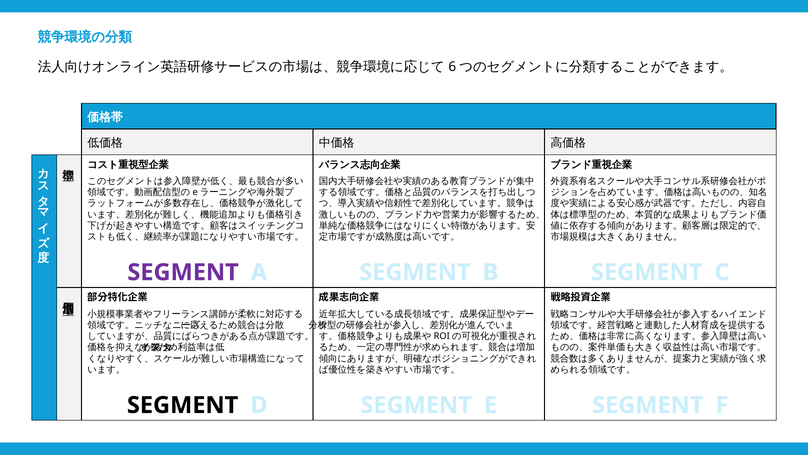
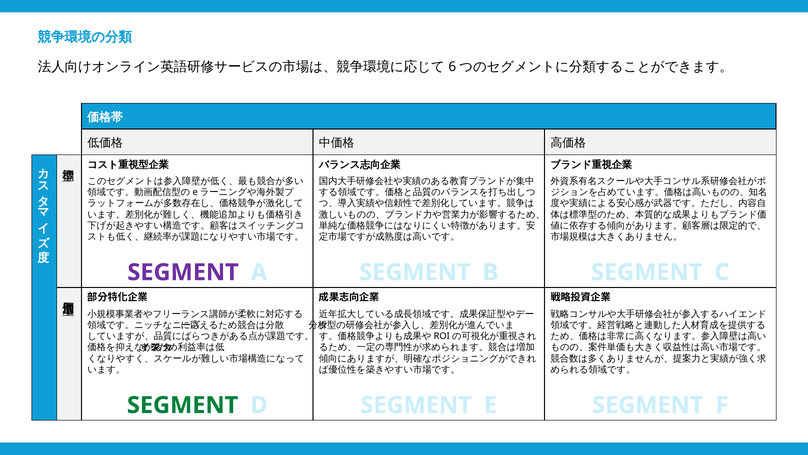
SEGMENT colour: black -> green (183, 405)
